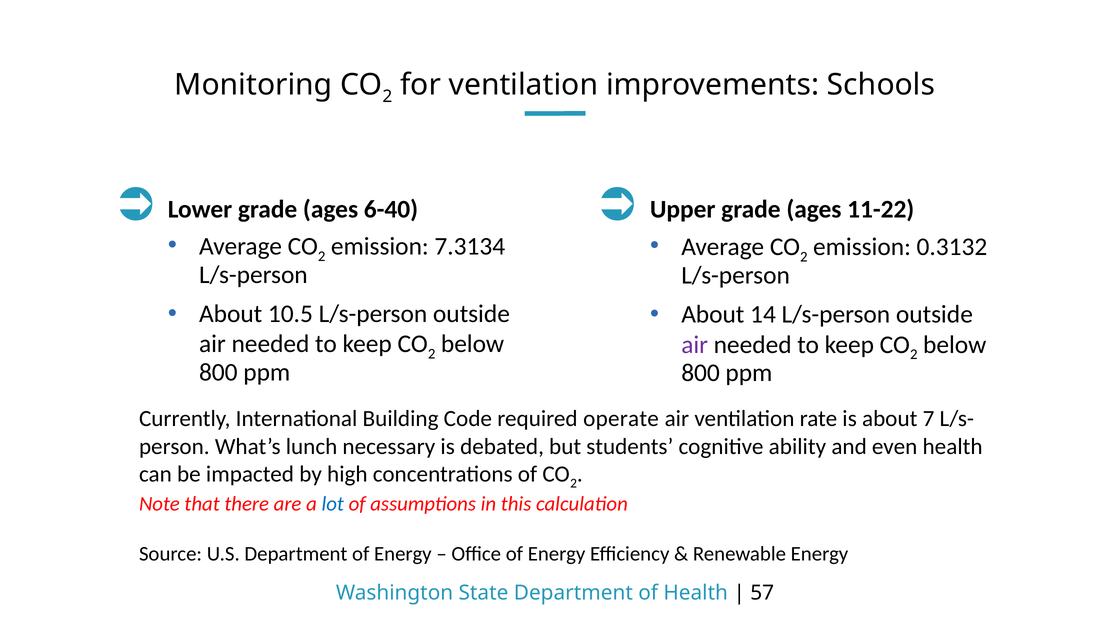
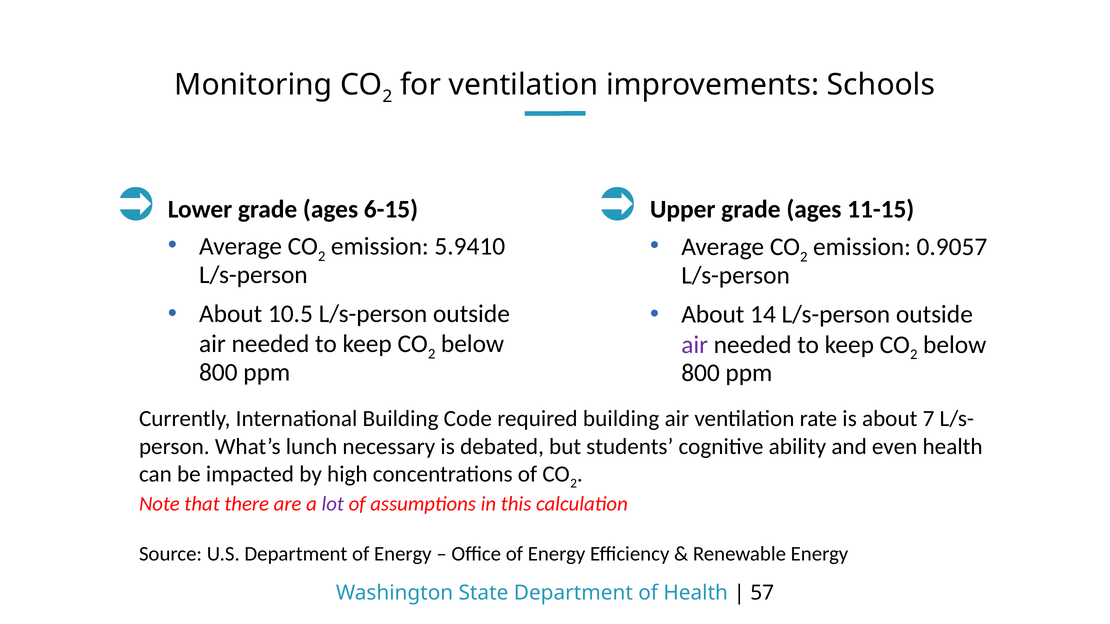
6-40: 6-40 -> 6-15 (391, 209)
11-22: 11-22 -> 11-15 (881, 209)
7.3134: 7.3134 -> 5.9410 (470, 247)
0.3132: 0.3132 -> 0.9057 (952, 247)
required operate: operate -> building (621, 419)
lot colour: blue -> purple (333, 504)
